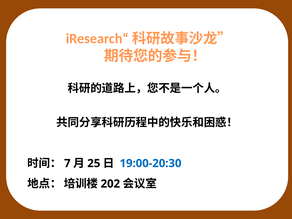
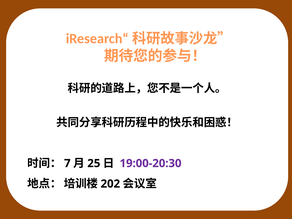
19:00-20:30 colour: blue -> purple (151, 163)
